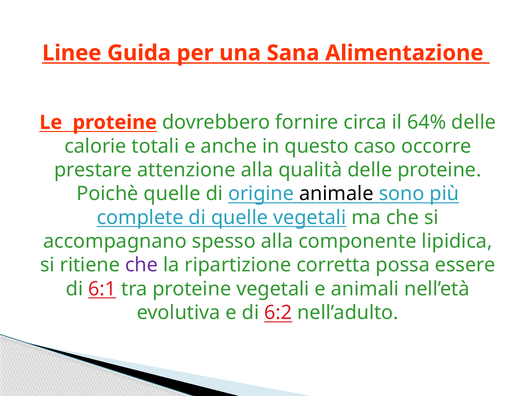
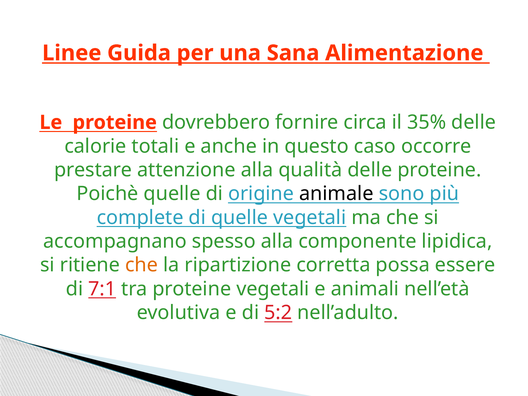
64%: 64% -> 35% (427, 122)
che colour: purple -> orange (142, 265)
6:1: 6:1 -> 7:1 (102, 289)
6:2: 6:2 -> 5:2 (278, 313)
